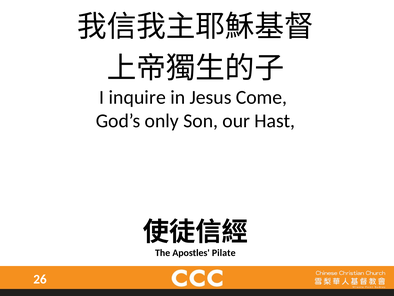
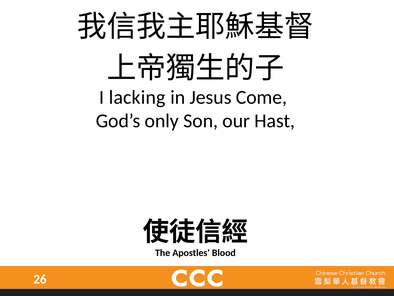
inquire: inquire -> lacking (137, 97)
Pilate: Pilate -> Blood (224, 252)
